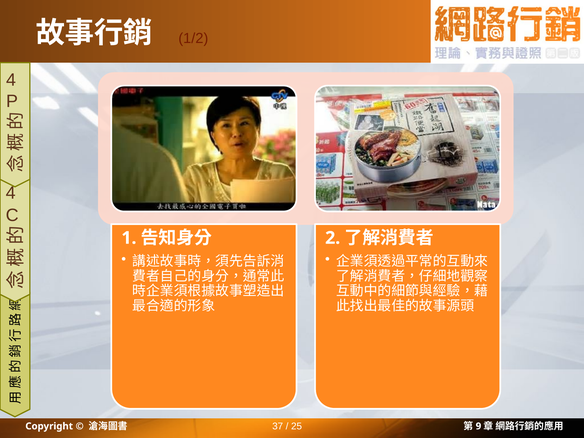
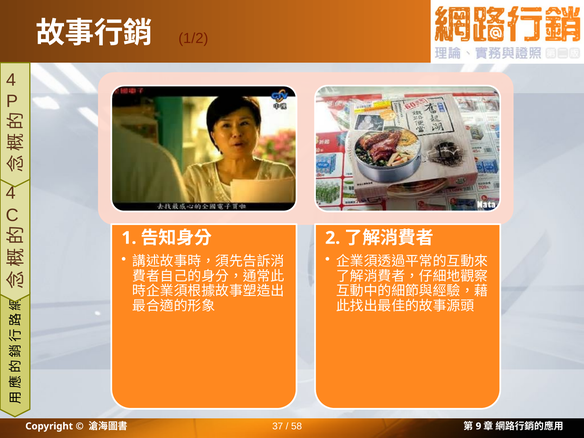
25: 25 -> 58 (297, 426)
